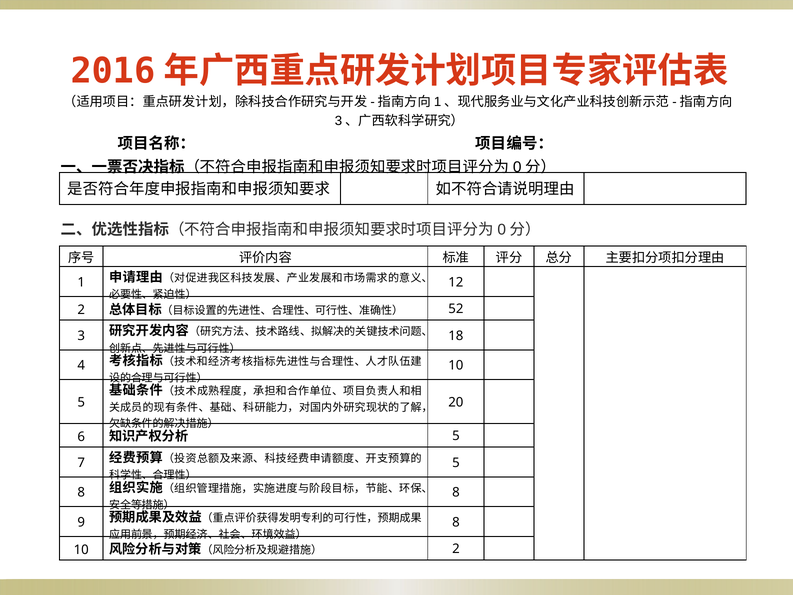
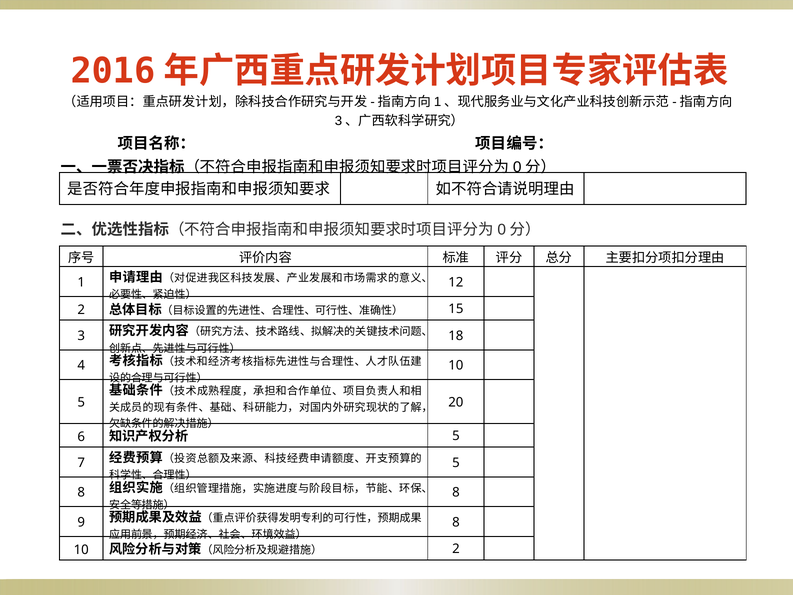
52: 52 -> 15 (456, 309)
